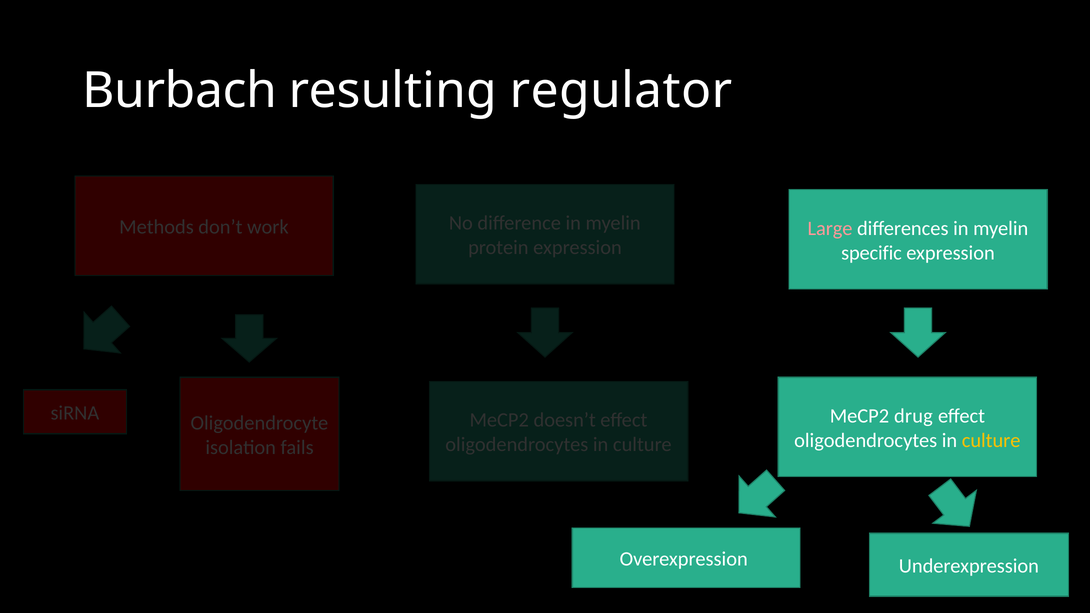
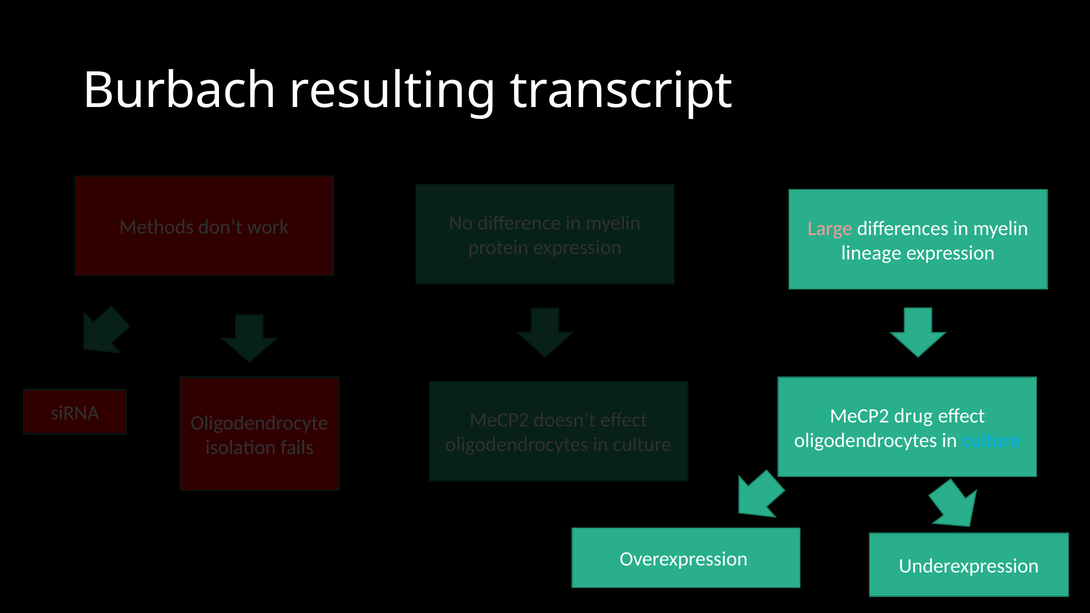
regulator: regulator -> transcript (621, 91)
specific: specific -> lineage (871, 253)
culture colour: yellow -> light blue (991, 441)
